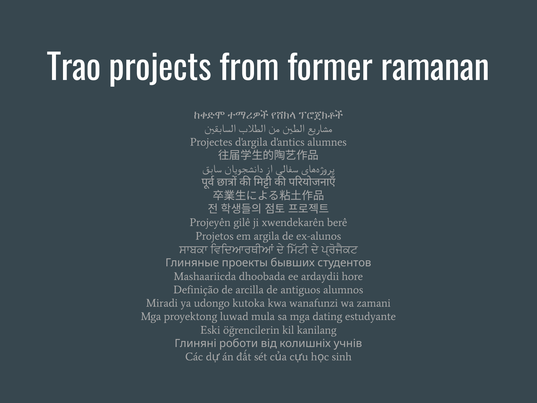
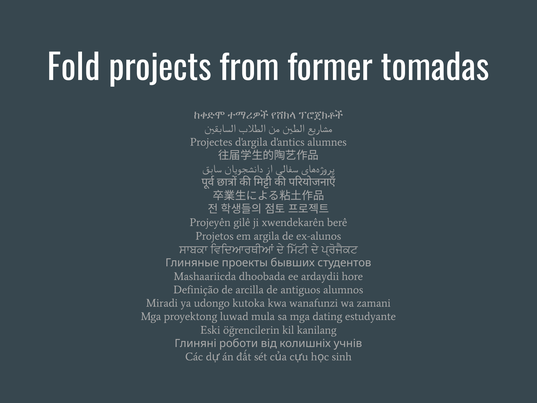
Trao: Trao -> Fold (74, 69)
ramanan: ramanan -> tomadas (435, 69)
